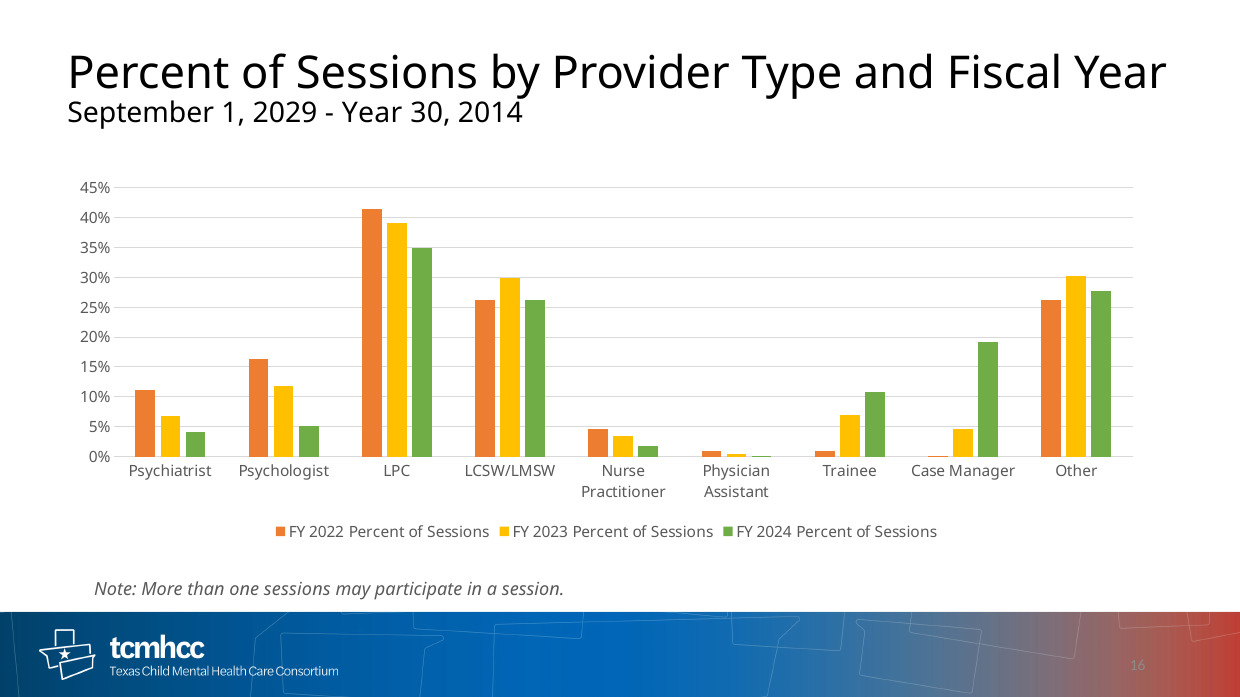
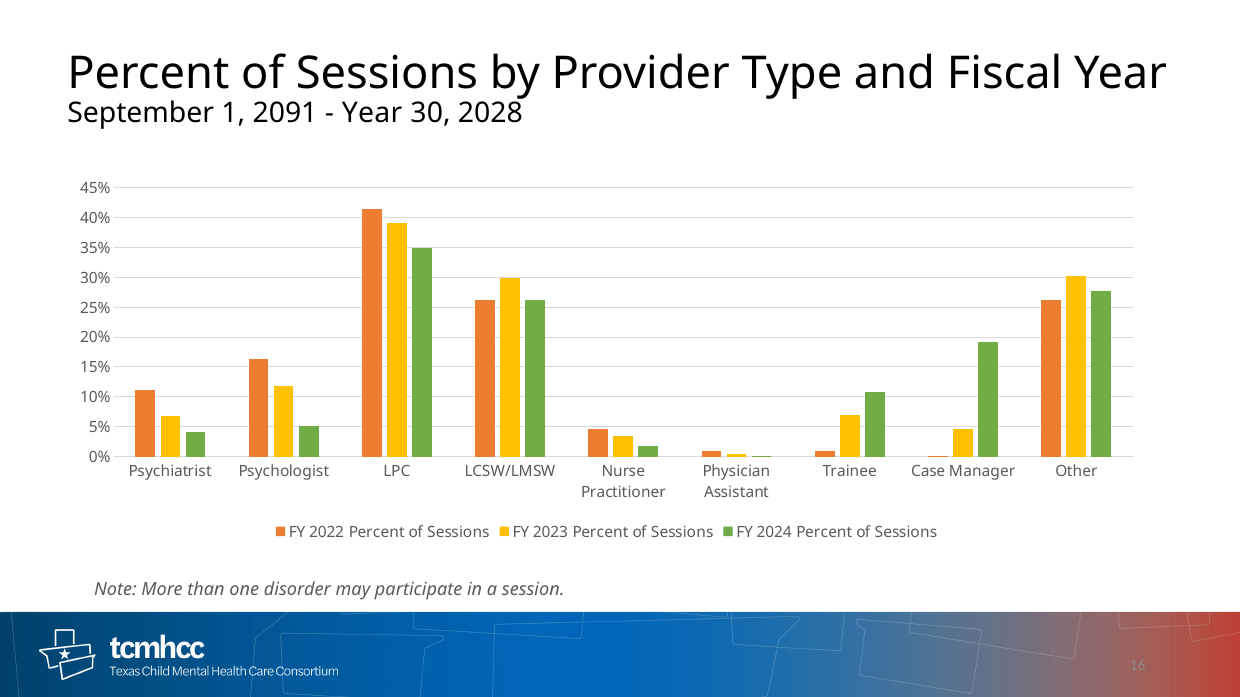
2029: 2029 -> 2091 (285, 113)
2014: 2014 -> 2028 (490, 113)
one sessions: sessions -> disorder (297, 589)
